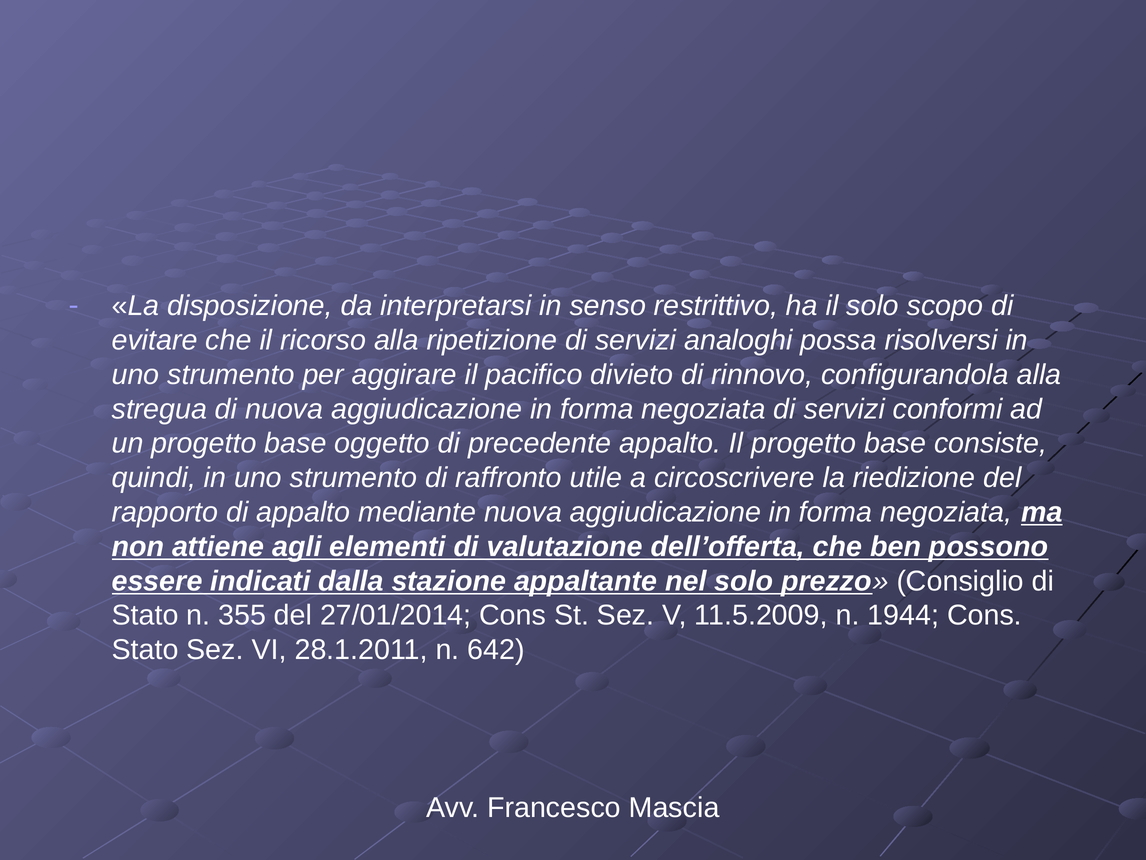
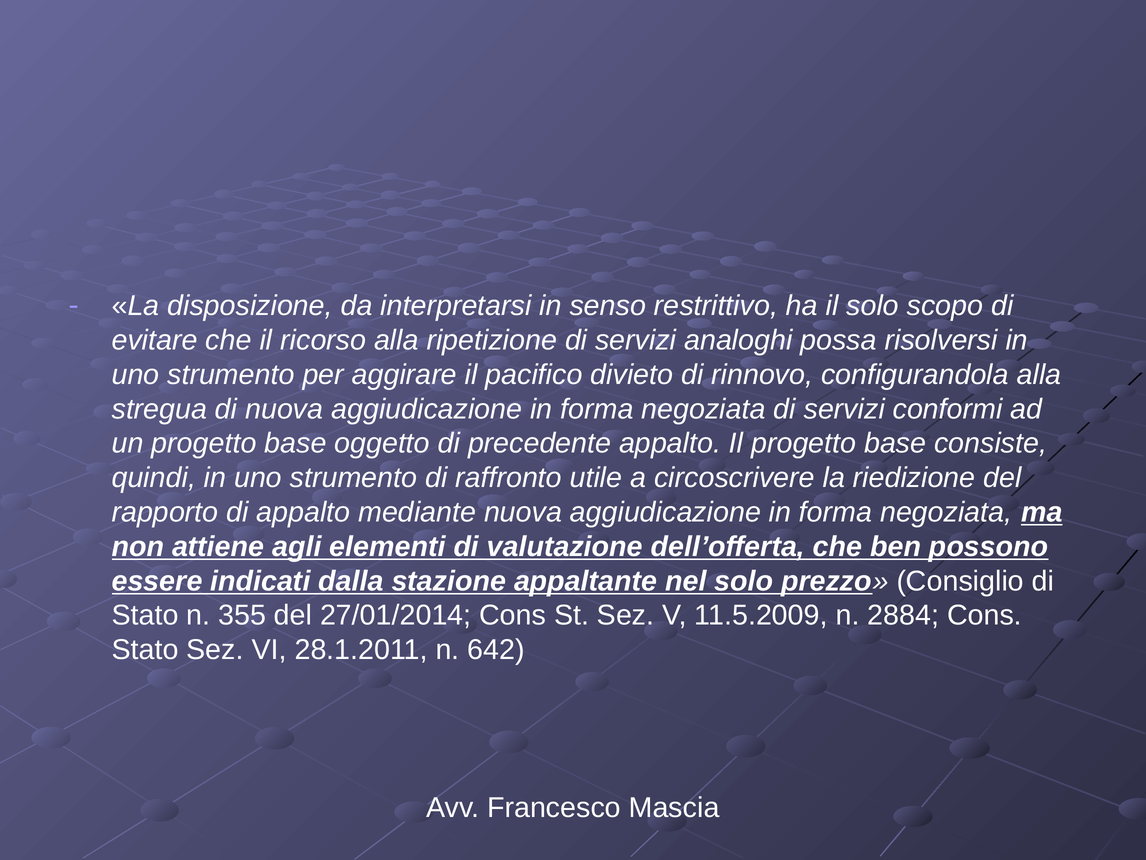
1944: 1944 -> 2884 (903, 615)
